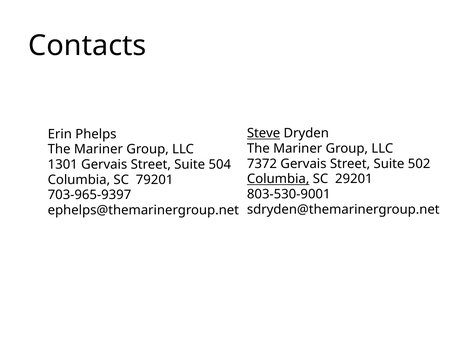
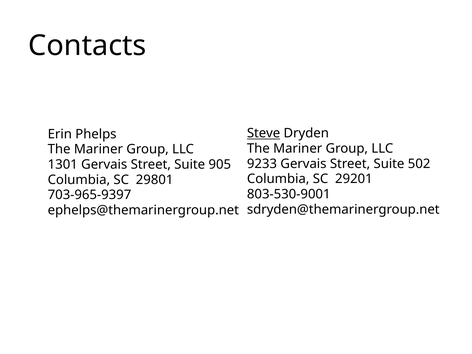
7372: 7372 -> 9233 (262, 164)
504: 504 -> 905 (220, 164)
Columbia underline: present -> none (278, 179)
79201: 79201 -> 29801 (155, 180)
